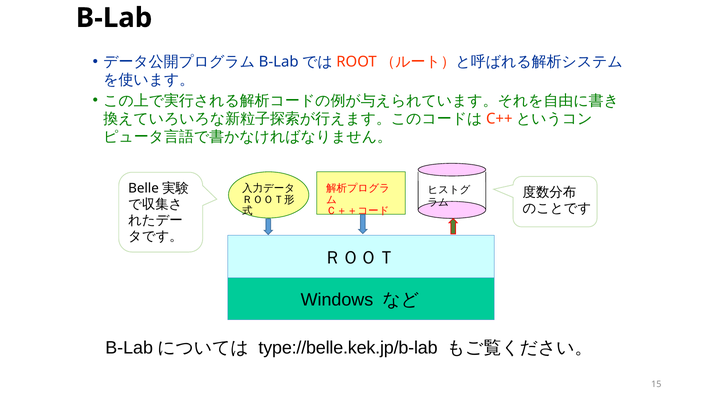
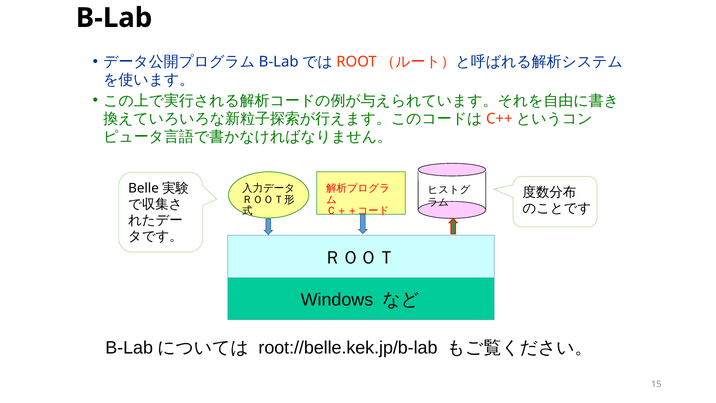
type://belle.kek.jp/b-lab: type://belle.kek.jp/b-lab -> root://belle.kek.jp/b-lab (348, 348)
